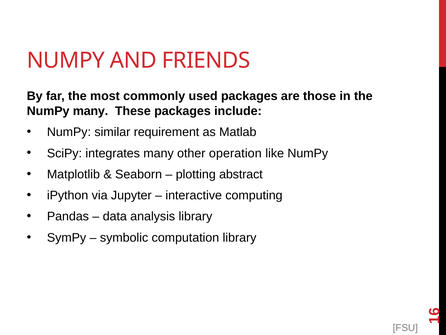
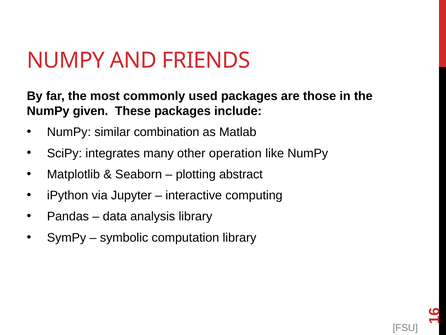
NumPy many: many -> given (91, 111)
requirement: requirement -> combination (167, 132)
